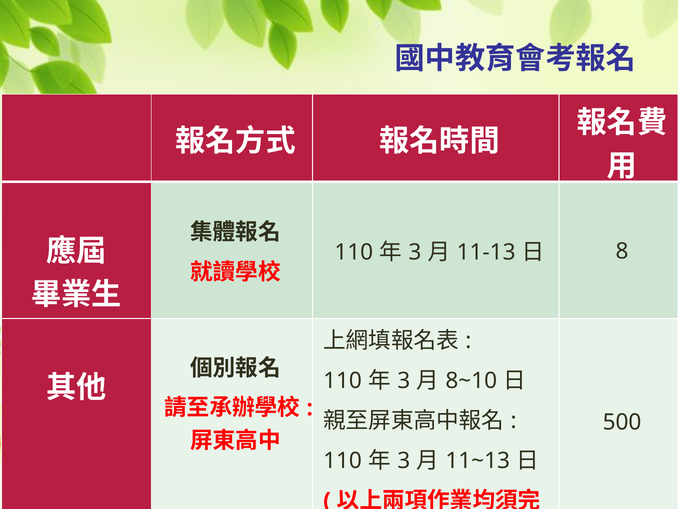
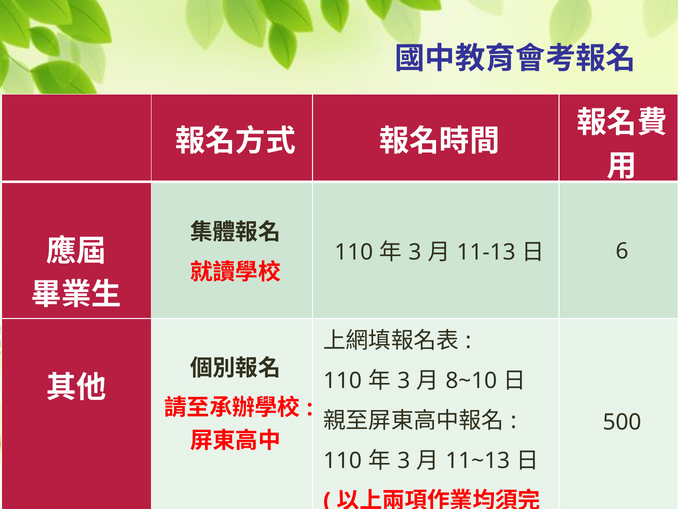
8: 8 -> 6 (622, 251)
